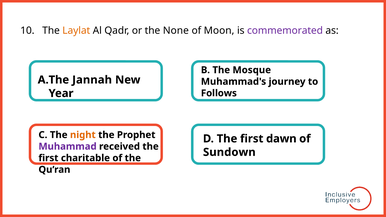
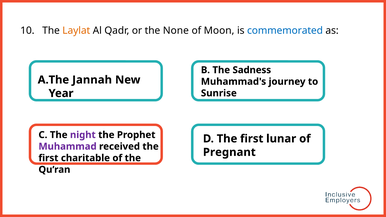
commemorated colour: purple -> blue (285, 31)
Mosque: Mosque -> Sadness (252, 70)
Follows: Follows -> Sunrise (219, 93)
night colour: orange -> purple (83, 135)
dawn: dawn -> lunar (281, 139)
Sundown: Sundown -> Pregnant (229, 152)
